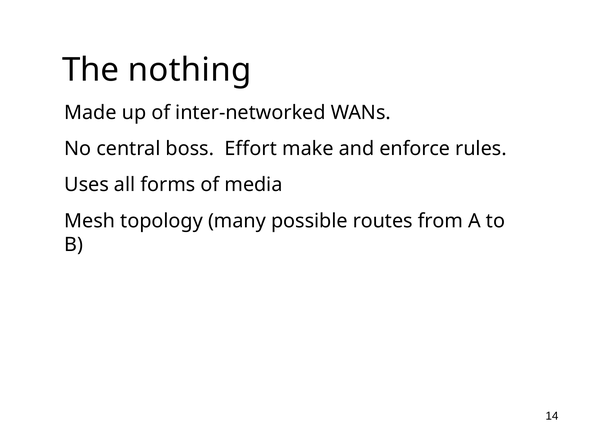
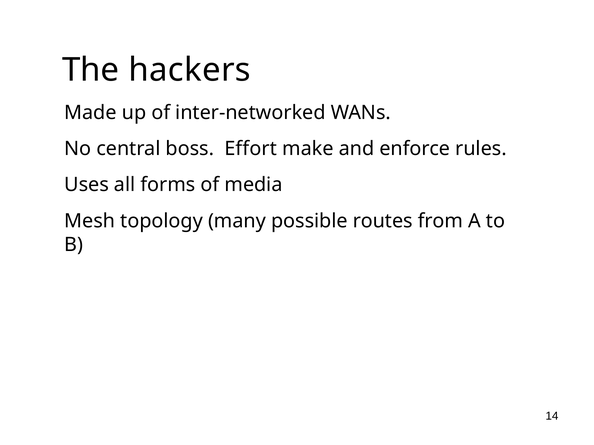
nothing: nothing -> hackers (190, 70)
